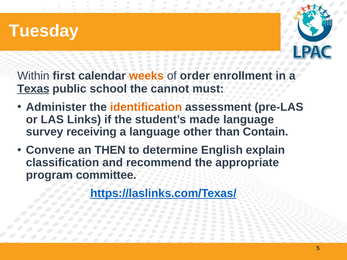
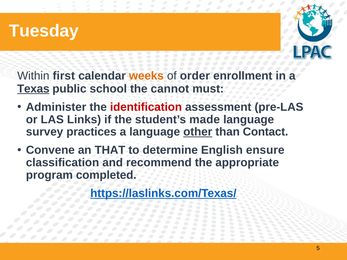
identification colour: orange -> red (146, 107)
receiving: receiving -> practices (91, 132)
other underline: none -> present (198, 132)
Contain: Contain -> Contact (266, 132)
THEN: THEN -> THAT (110, 150)
explain: explain -> ensure (265, 150)
committee: committee -> completed (106, 175)
